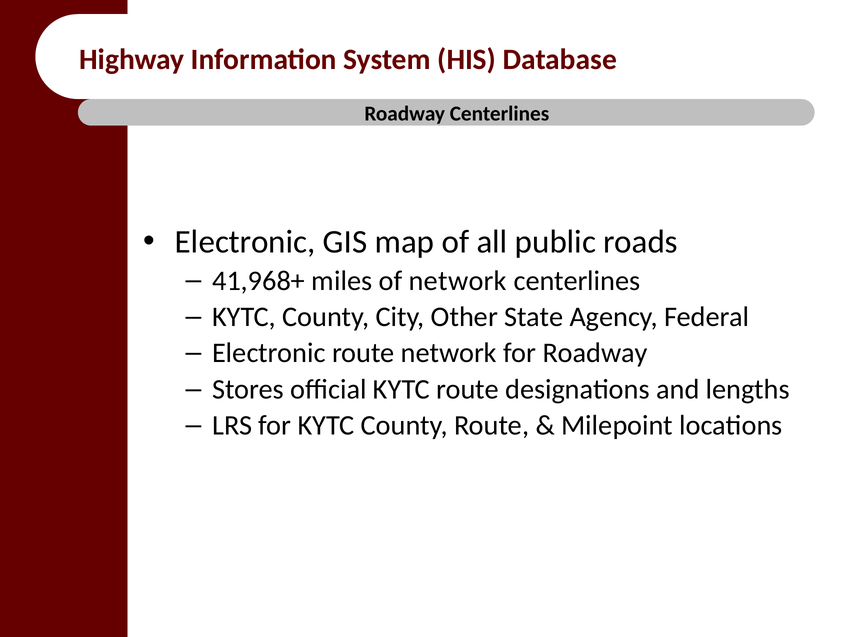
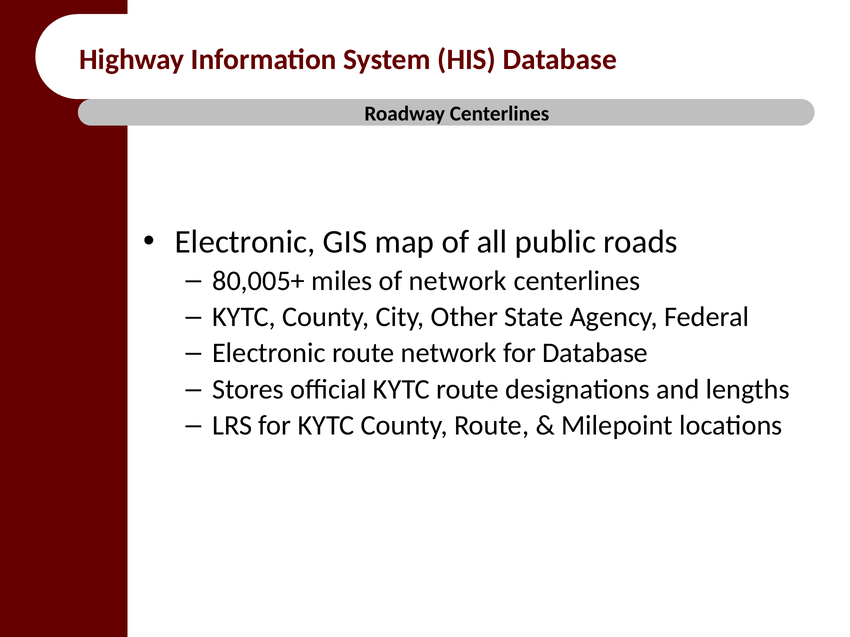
41,968+: 41,968+ -> 80,005+ (259, 281)
for Roadway: Roadway -> Database (595, 353)
